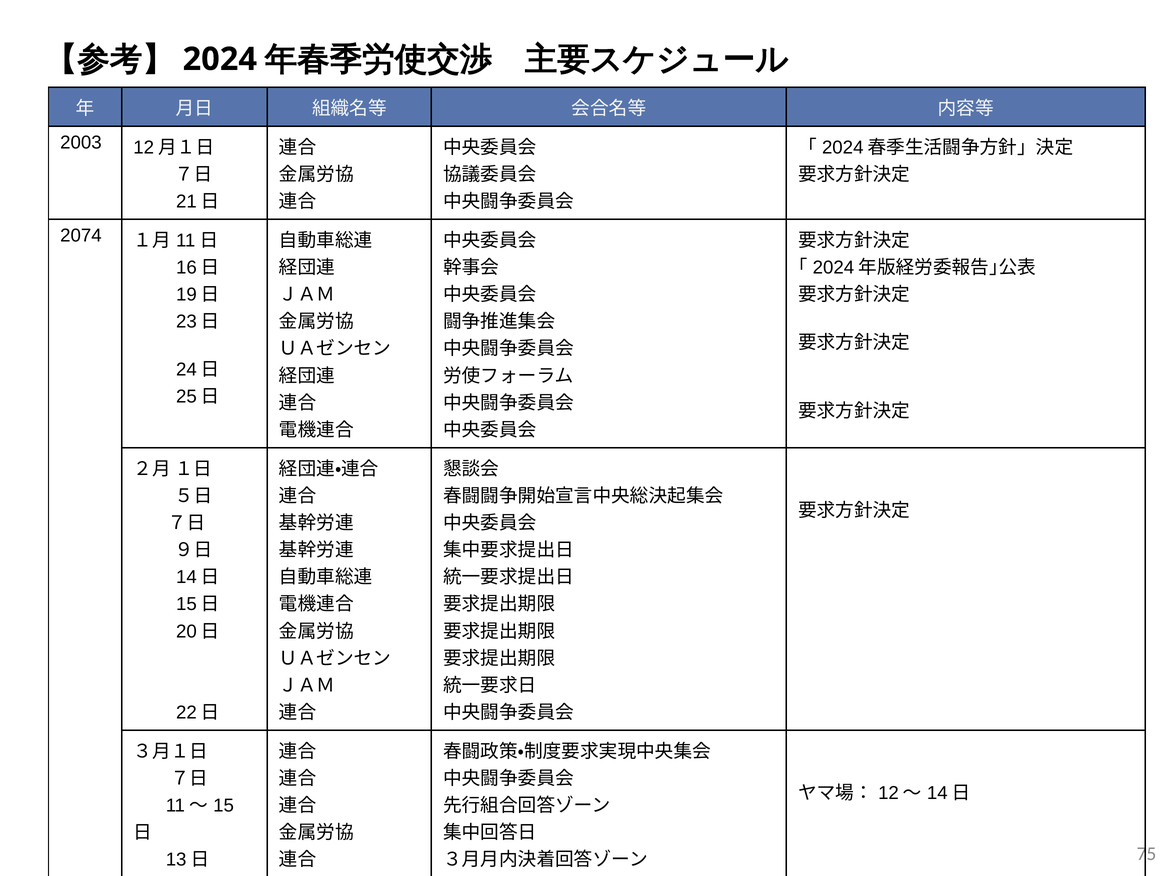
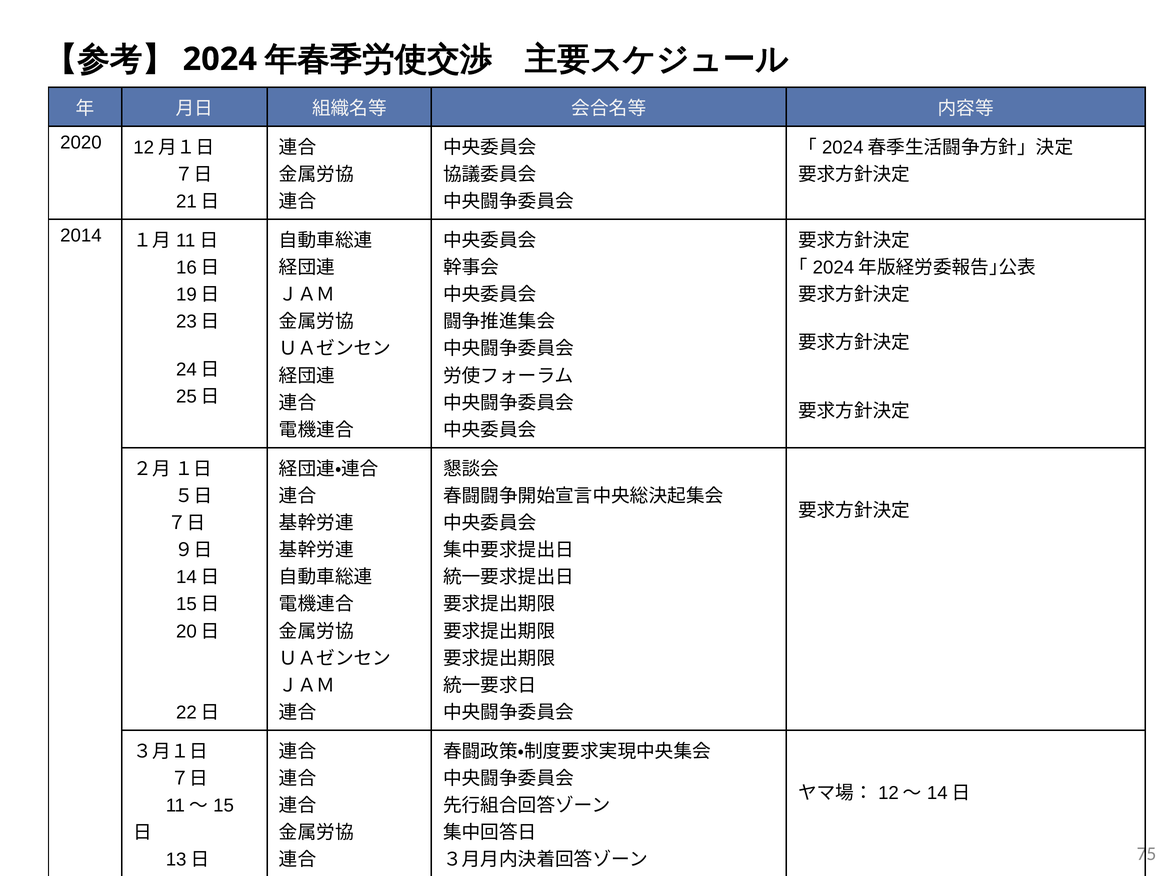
2003: 2003 -> 2020 (81, 143)
2074: 2074 -> 2014 (81, 236)
